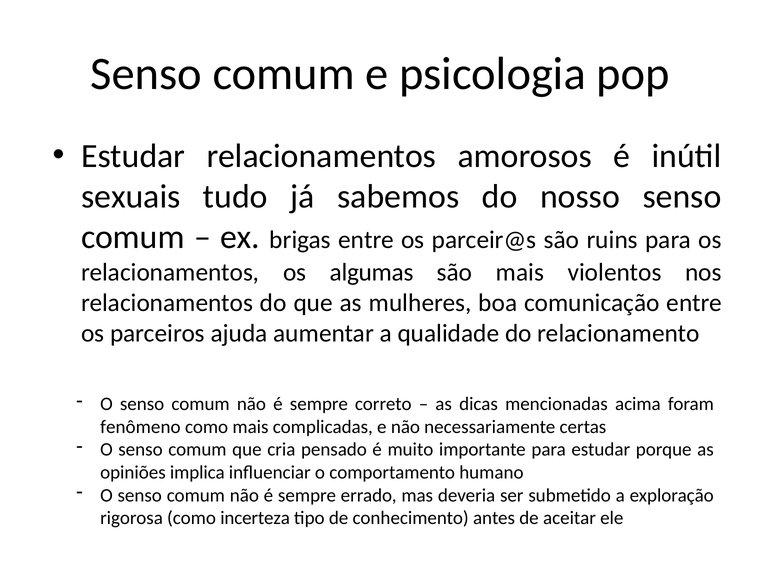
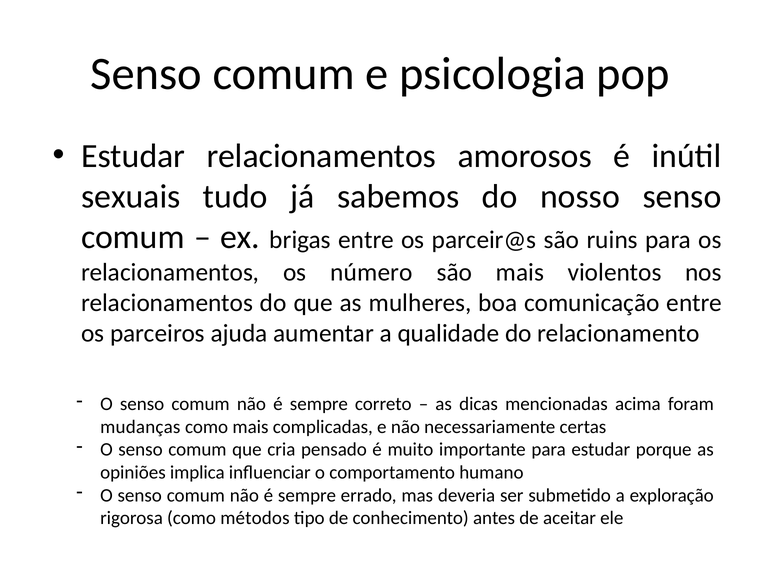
algumas: algumas -> número (371, 272)
fenômeno: fenômeno -> mudanças (140, 427)
incerteza: incerteza -> métodos (255, 518)
